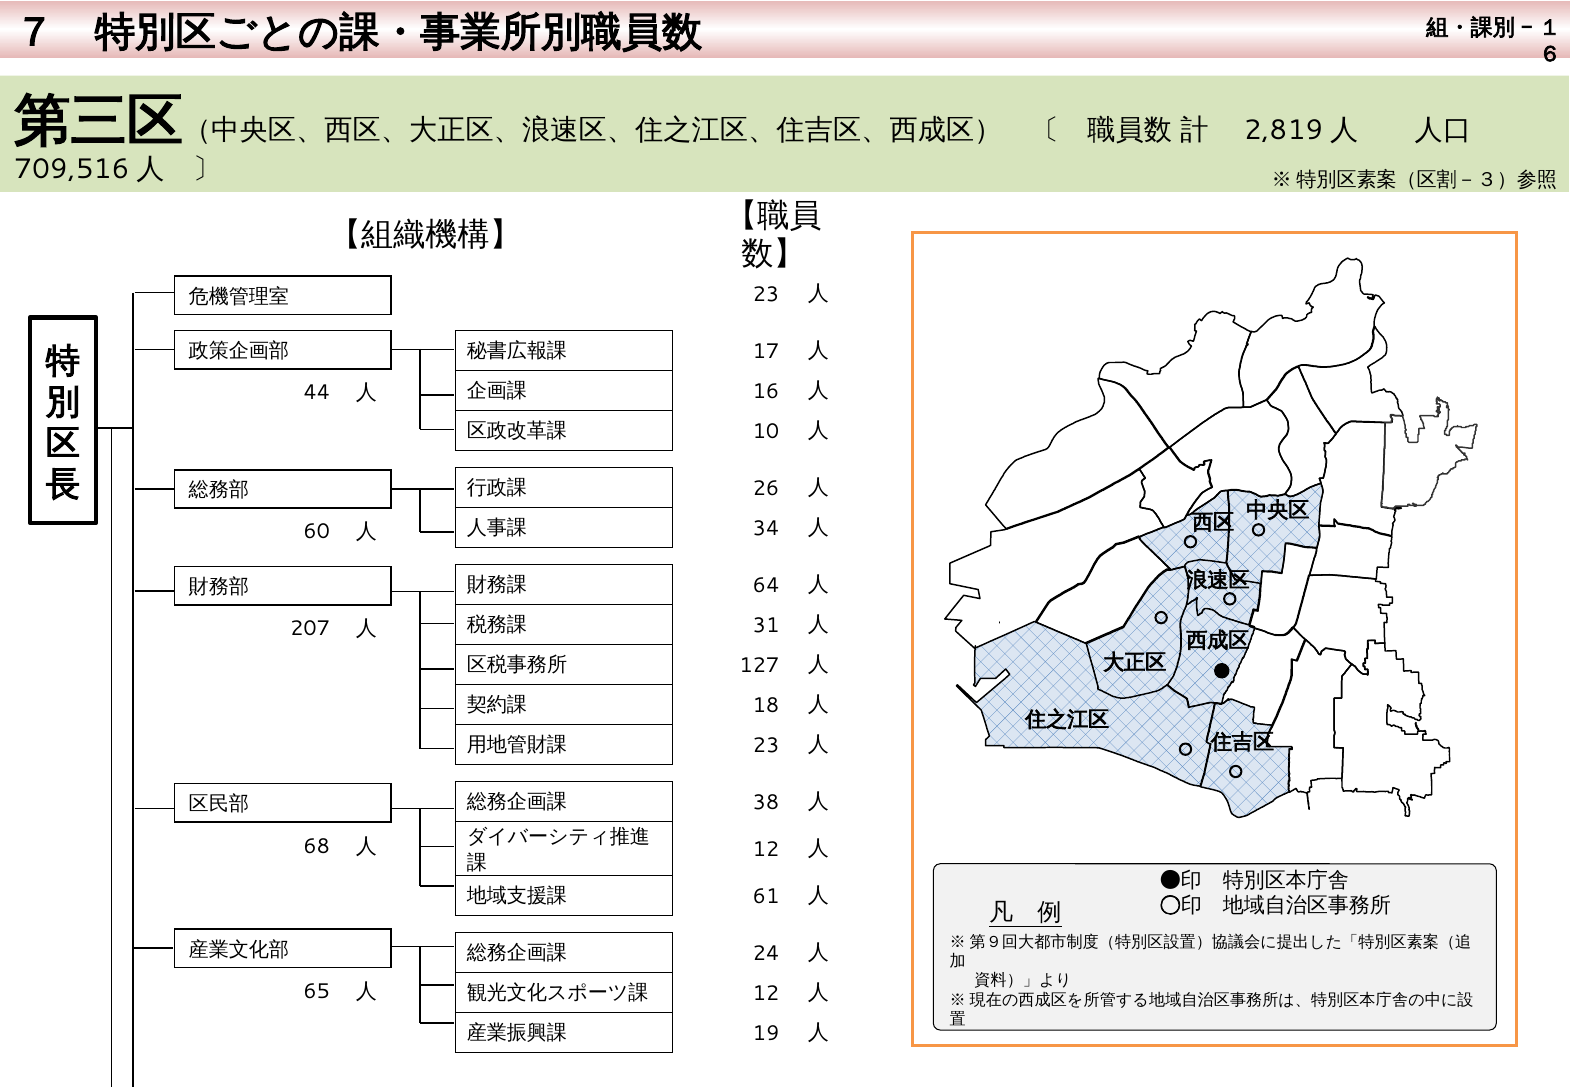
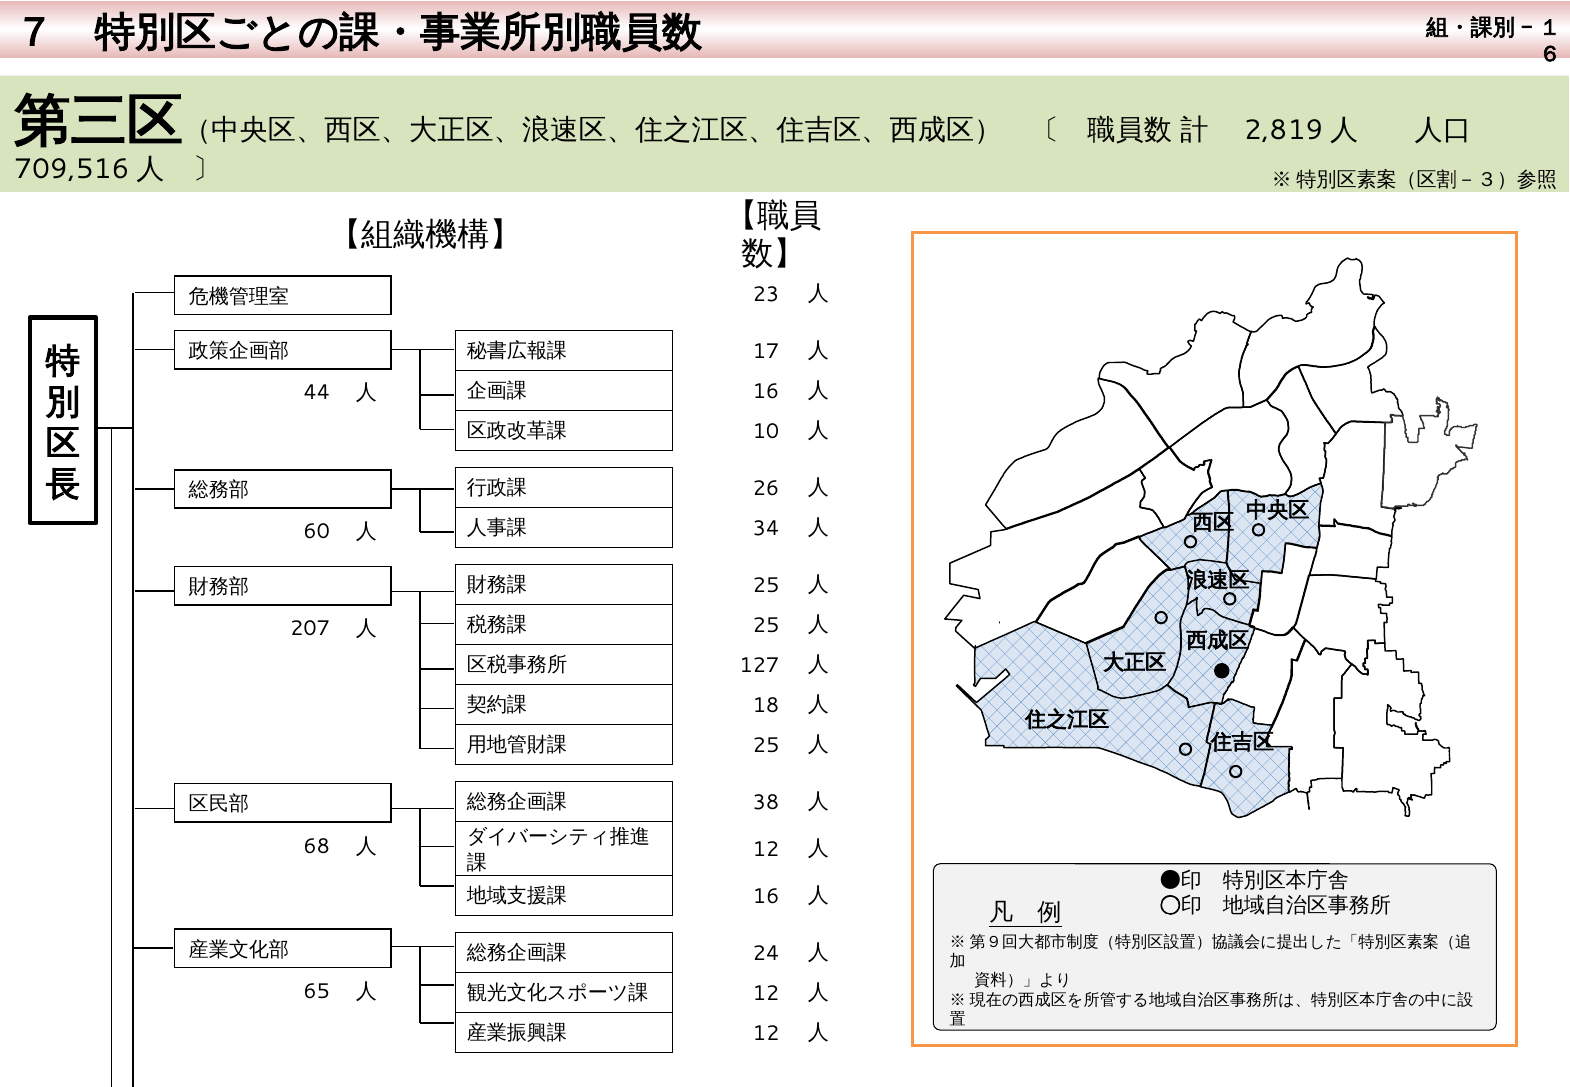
64: 64 -> 25 (766, 586)
31: 31 -> 25 (766, 626)
23: 23 -> 25 (766, 745)
61: 61 -> 16 (766, 897)
19: 19 -> 12 (766, 1034)
